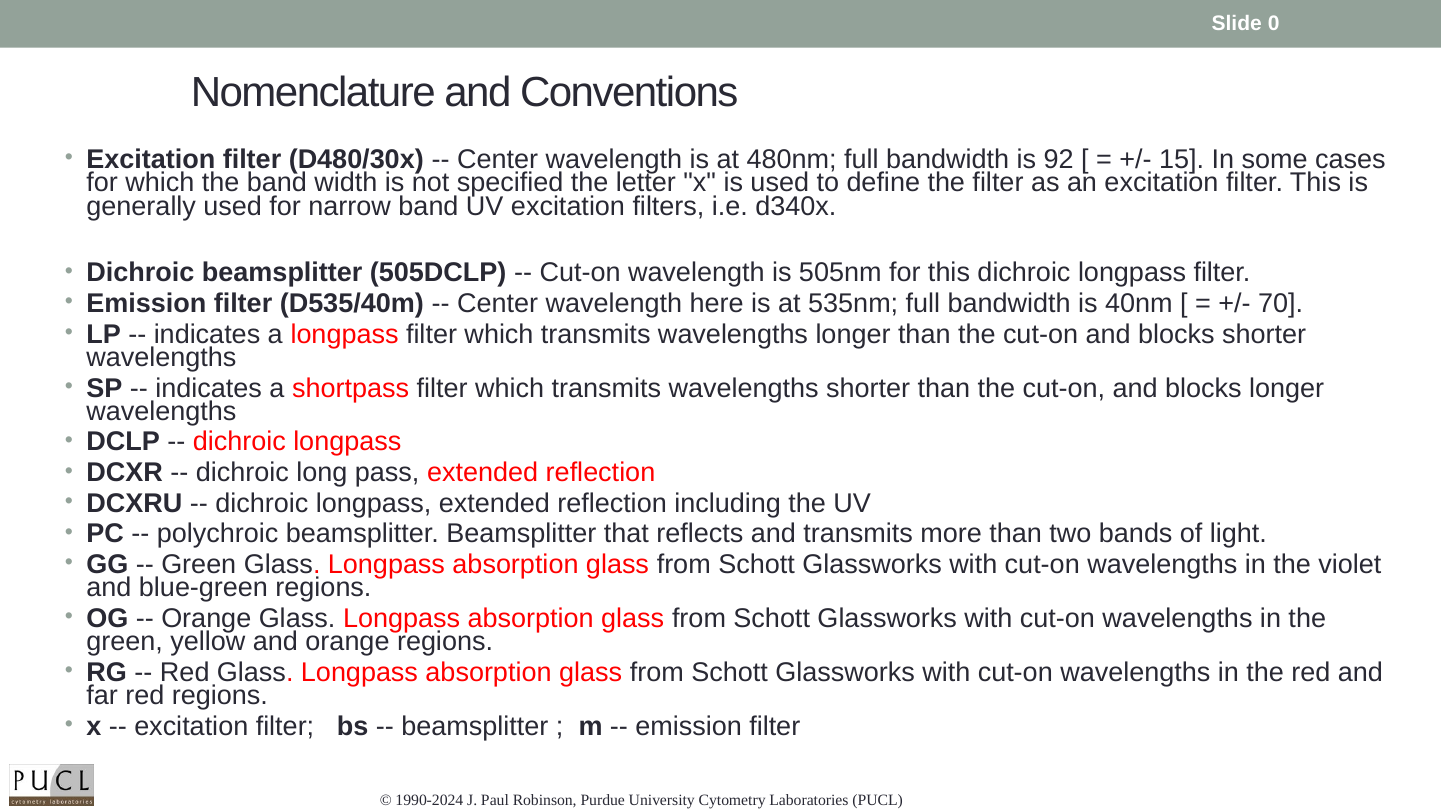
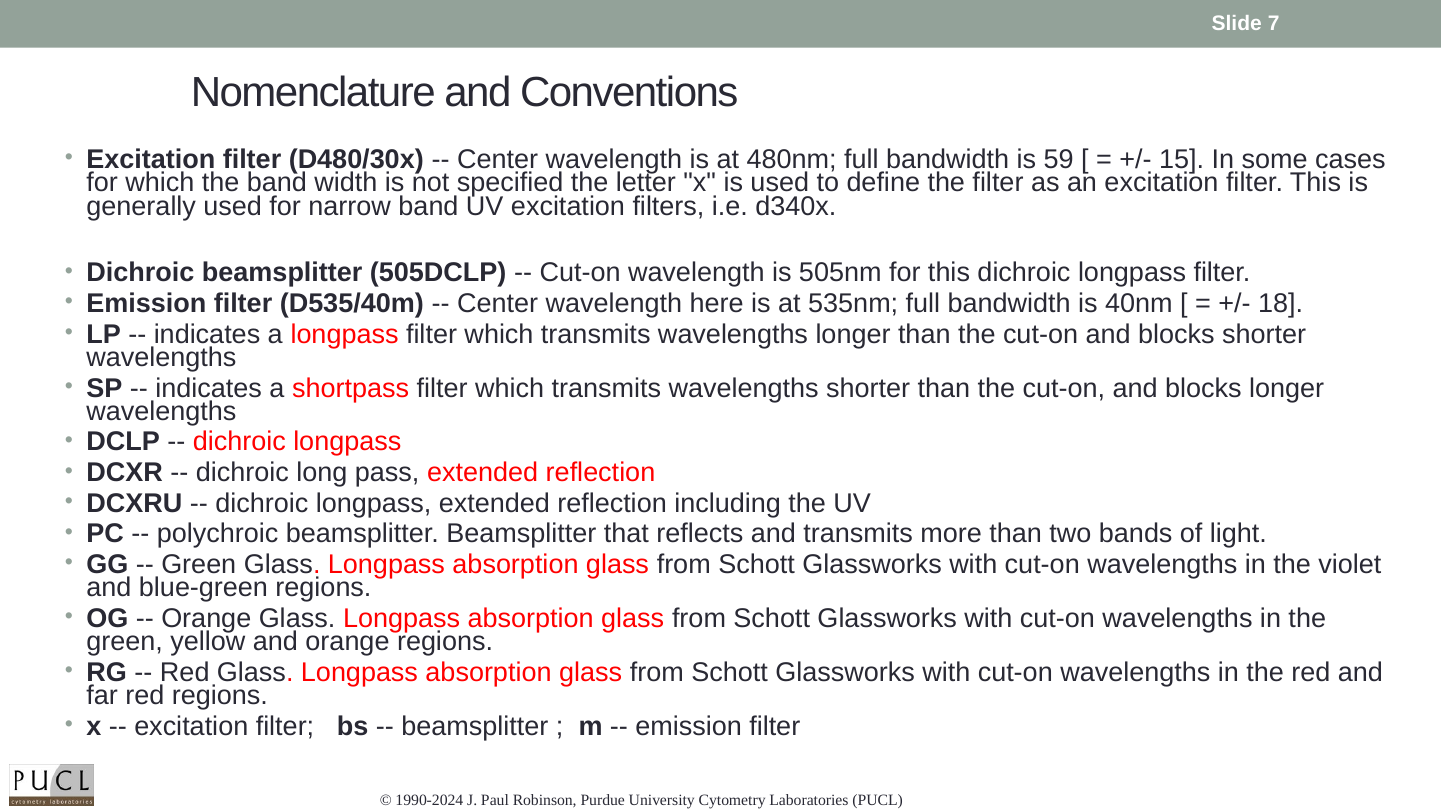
0: 0 -> 7 (1274, 23)
92: 92 -> 59 (1059, 159)
70: 70 -> 18 (1281, 303)
